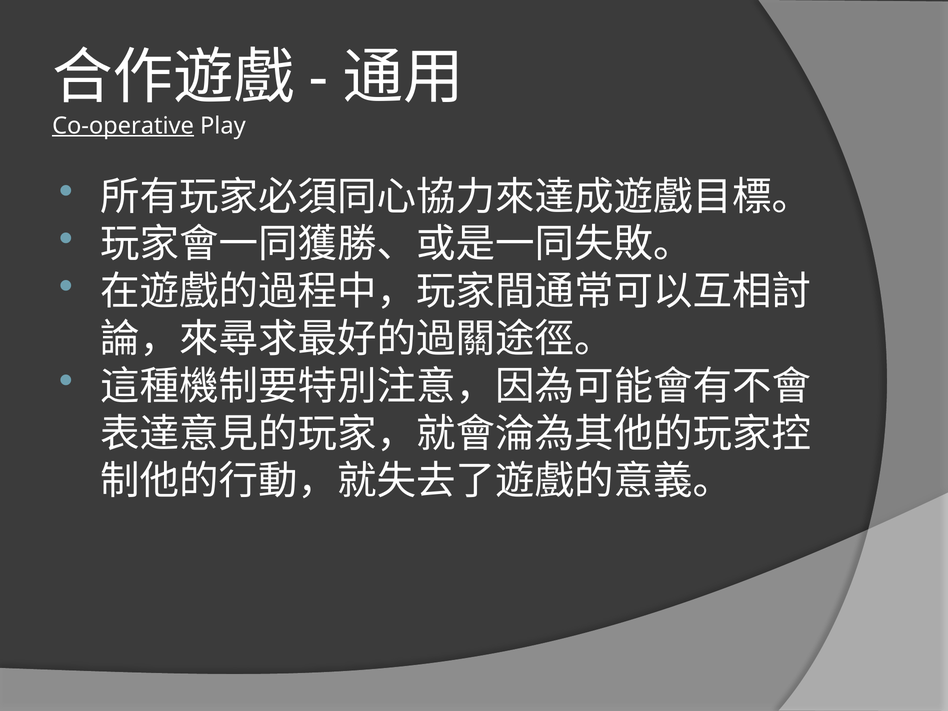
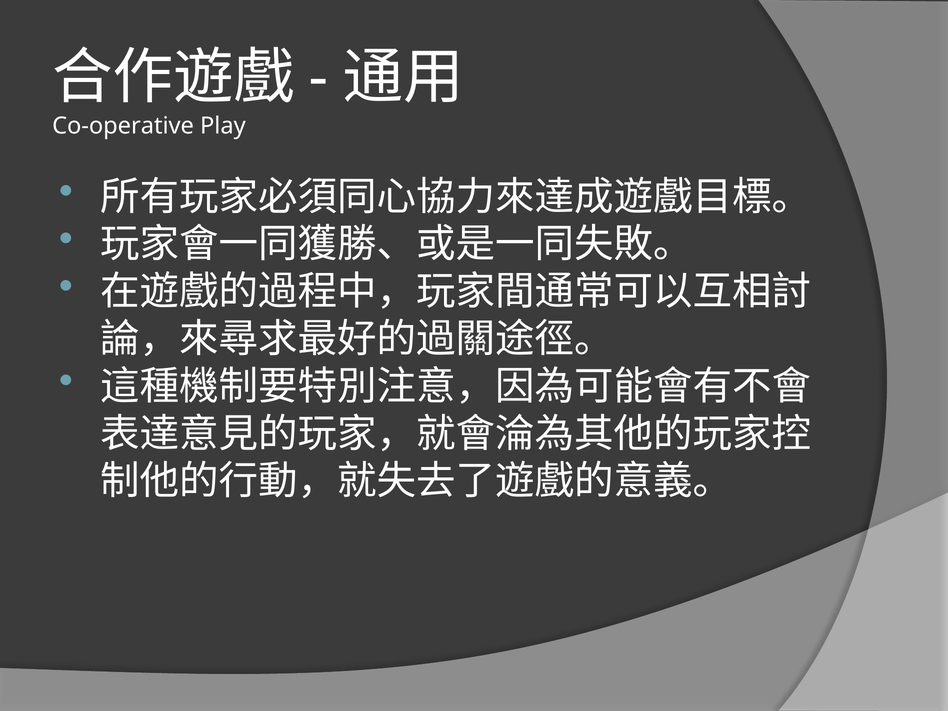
Co-operative underline: present -> none (123, 126)
